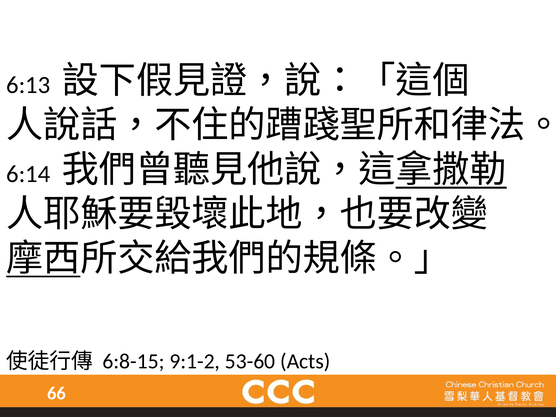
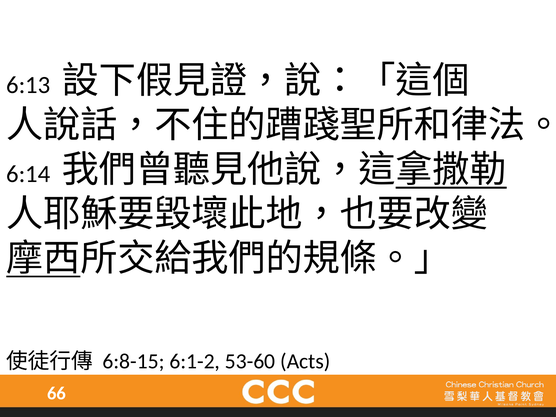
9:1-2: 9:1-2 -> 6:1-2 (195, 361)
